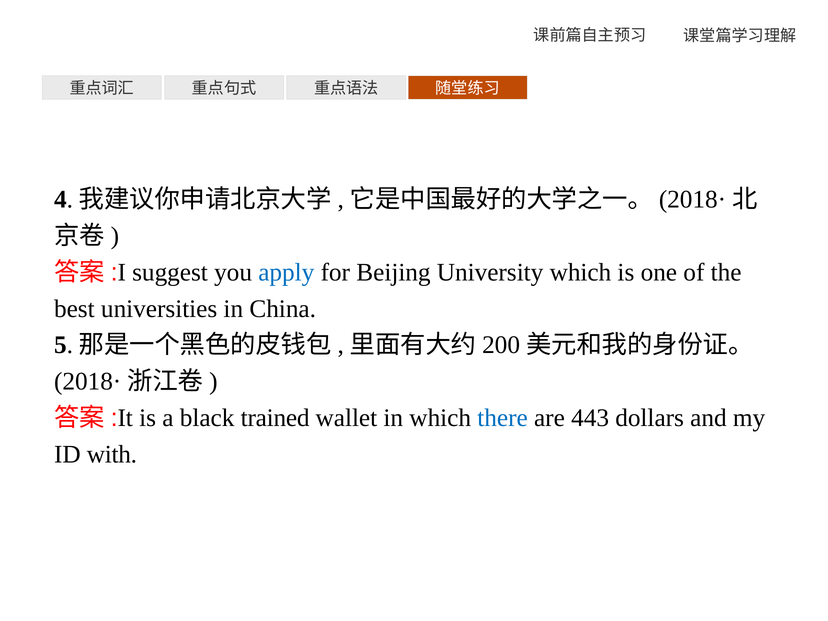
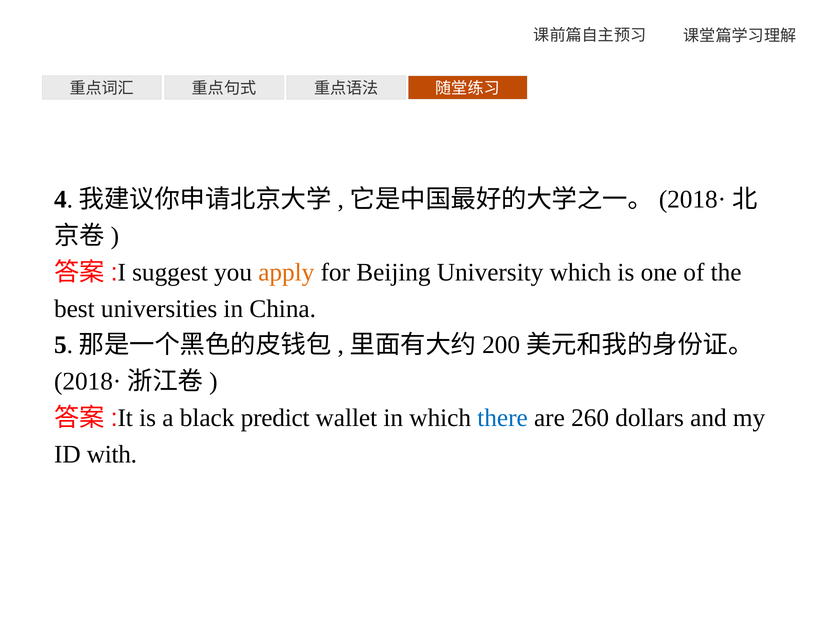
apply colour: blue -> orange (286, 272)
trained: trained -> predict (275, 418)
443: 443 -> 260 (590, 418)
